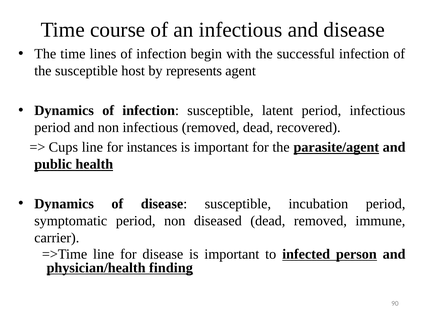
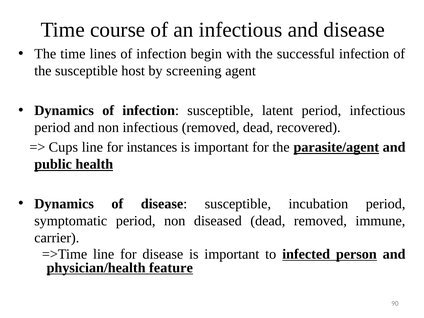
represents: represents -> screening (194, 71)
finding: finding -> feature (171, 268)
